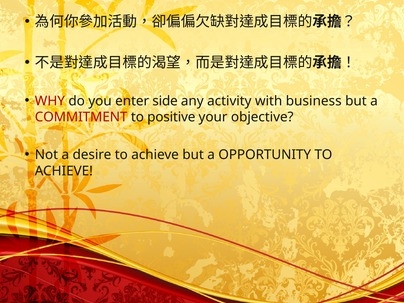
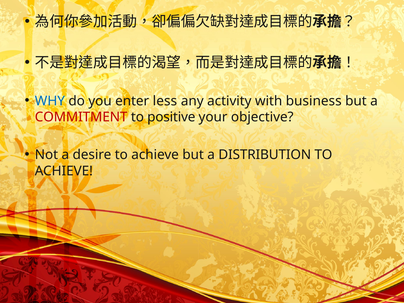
WHY colour: red -> blue (50, 101)
side: side -> less (165, 101)
OPPORTUNITY: OPPORTUNITY -> DISTRIBUTION (265, 155)
